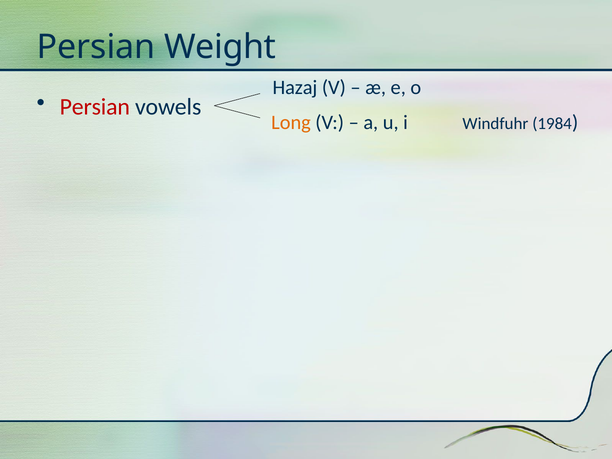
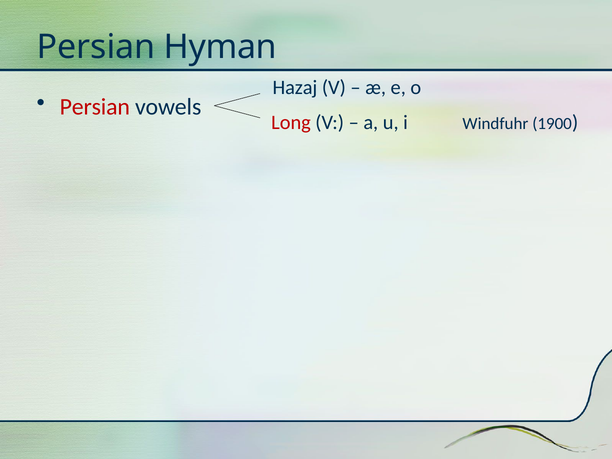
Weight: Weight -> Hyman (220, 47)
Long colour: orange -> red (291, 122)
1984: 1984 -> 1900 (552, 123)
